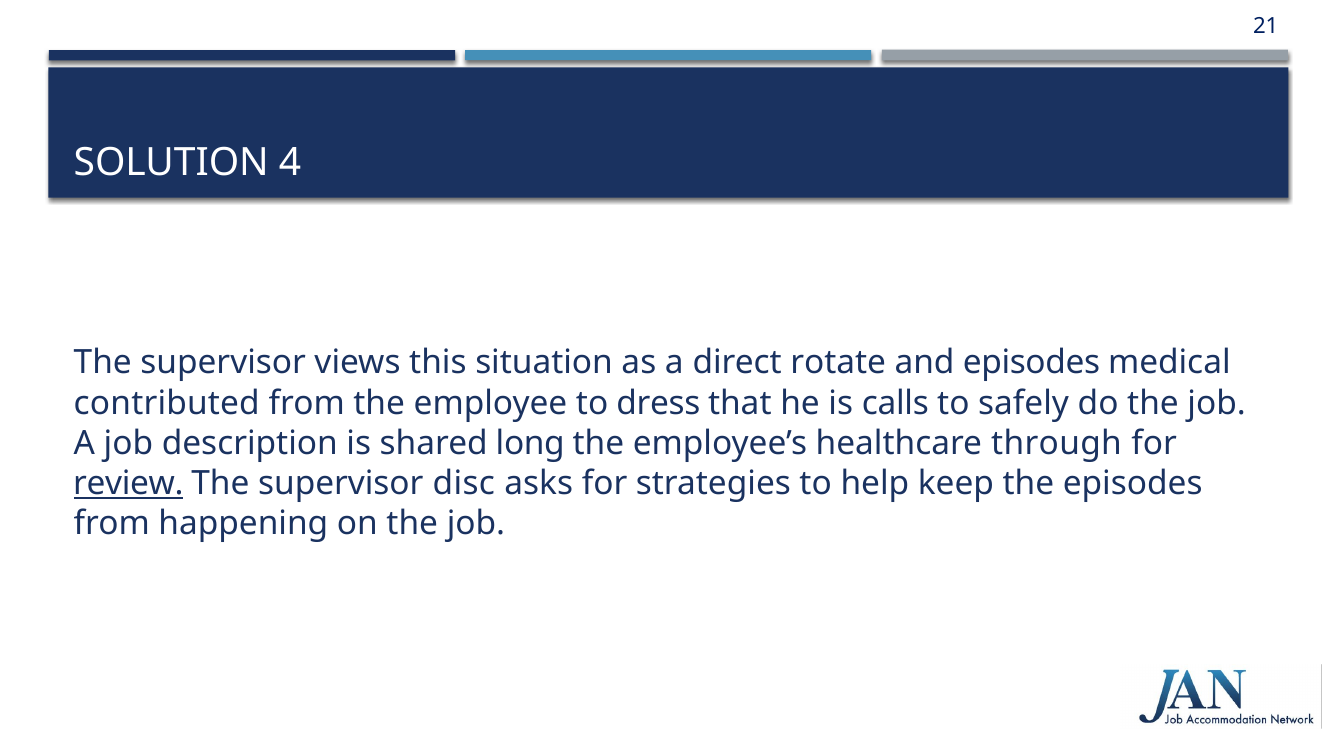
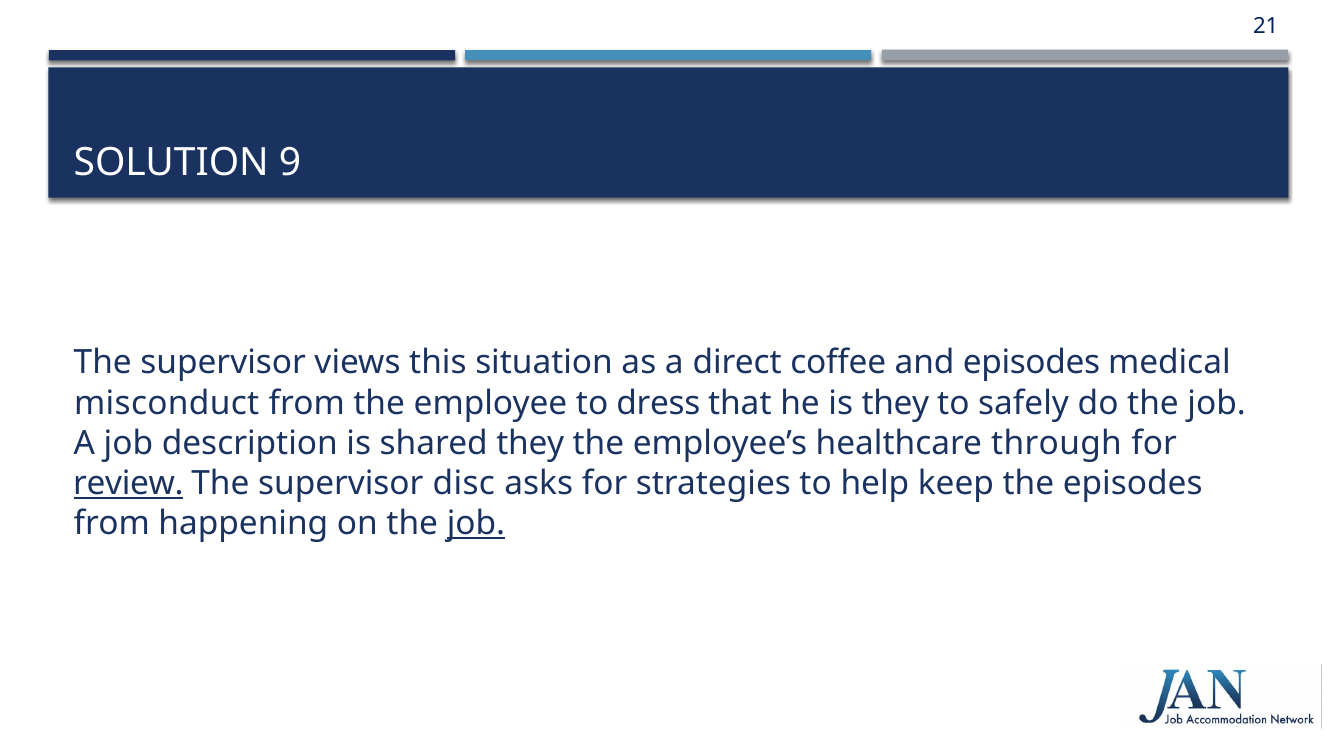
4: 4 -> 9 (290, 162)
rotate: rotate -> coffee (838, 363)
contributed: contributed -> misconduct (167, 403)
is calls: calls -> they (895, 403)
shared long: long -> they (530, 443)
job underline: none -> present (476, 523)
